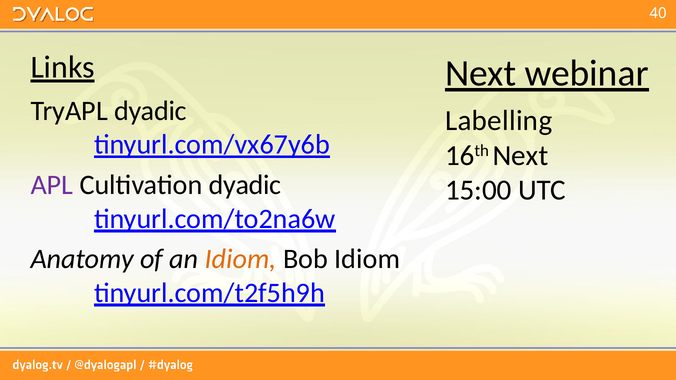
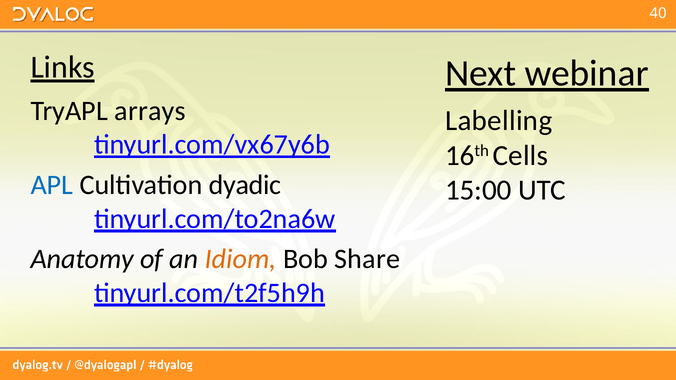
TryAPL dyadic: dyadic -> arrays (150, 111)
16th Next: Next -> Cells (520, 156)
APL colour: purple -> blue (52, 185)
Bob Idiom: Idiom -> Share (367, 259)
